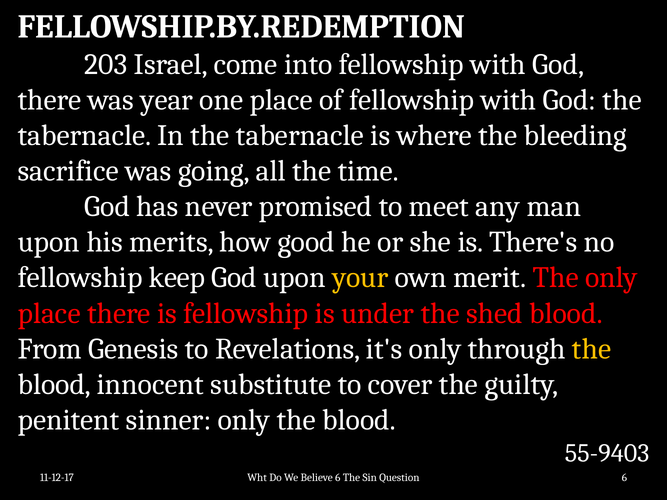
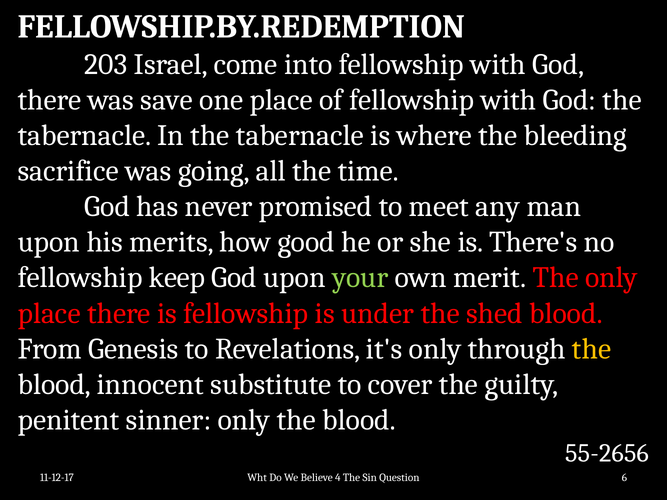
year: year -> save (167, 100)
your colour: yellow -> light green (360, 278)
55-9403: 55-9403 -> 55-2656 (607, 453)
Believe 6: 6 -> 4 (338, 478)
